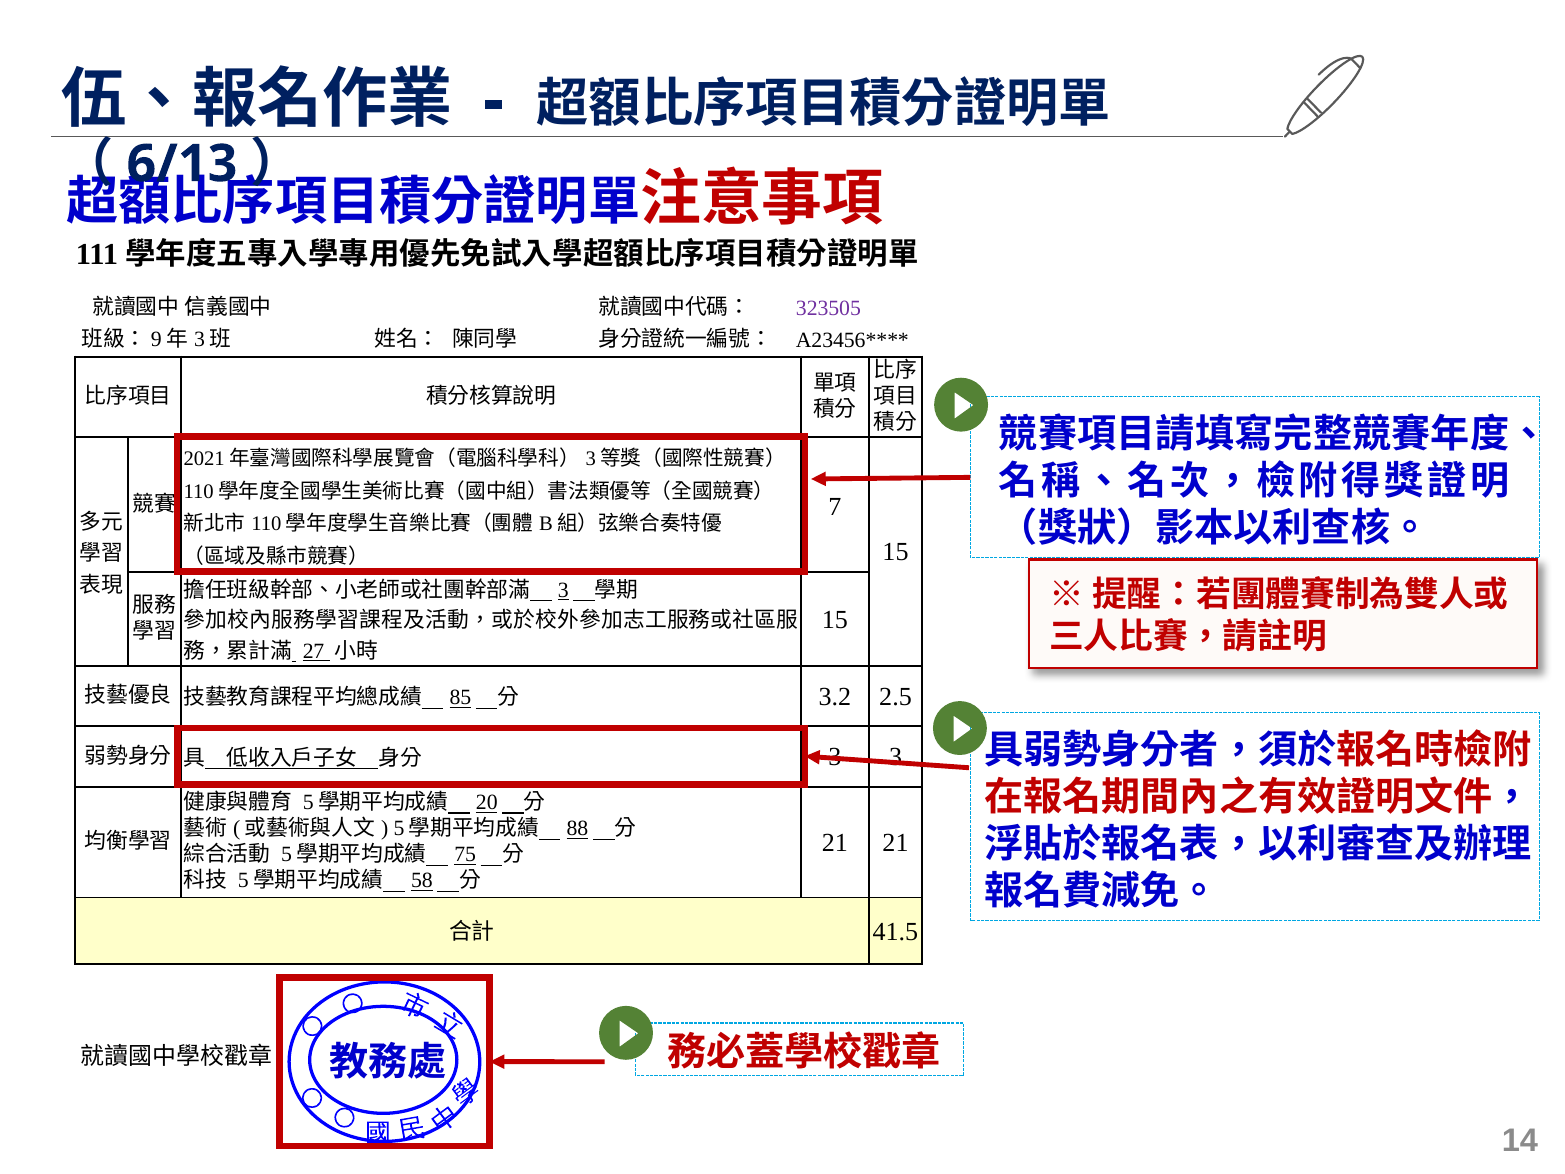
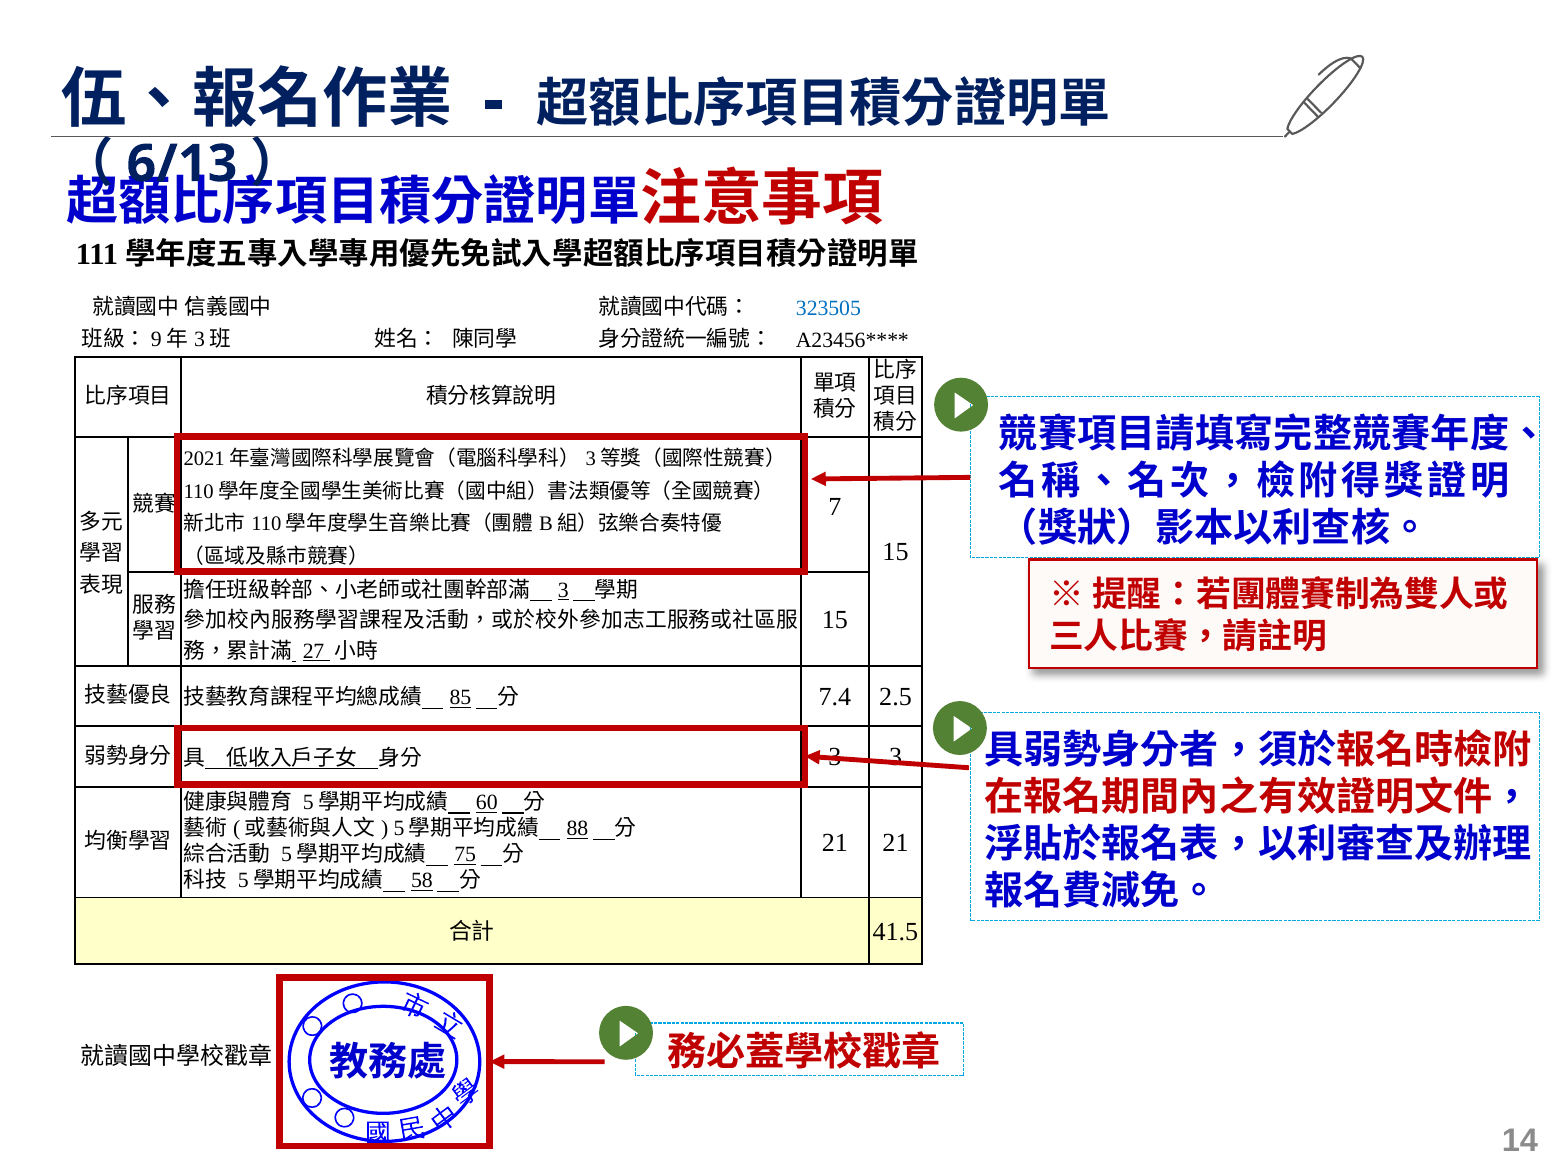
323505 colour: purple -> blue (828, 308)
3.2: 3.2 -> 7.4 (835, 697)
20: 20 -> 60 (487, 802)
